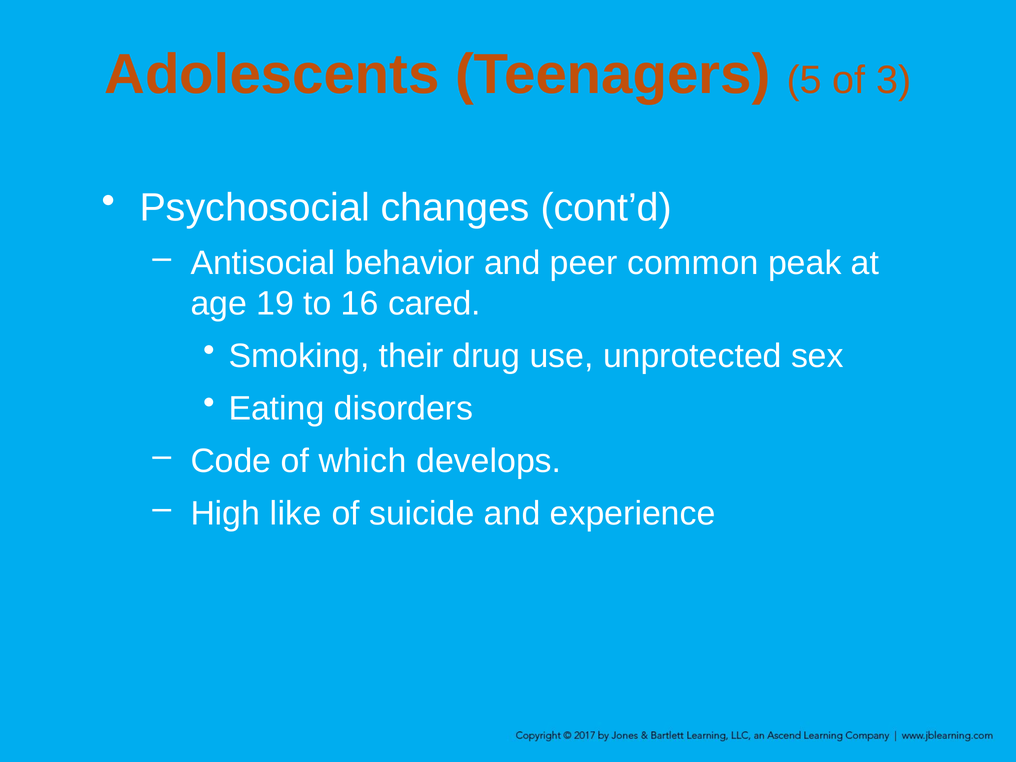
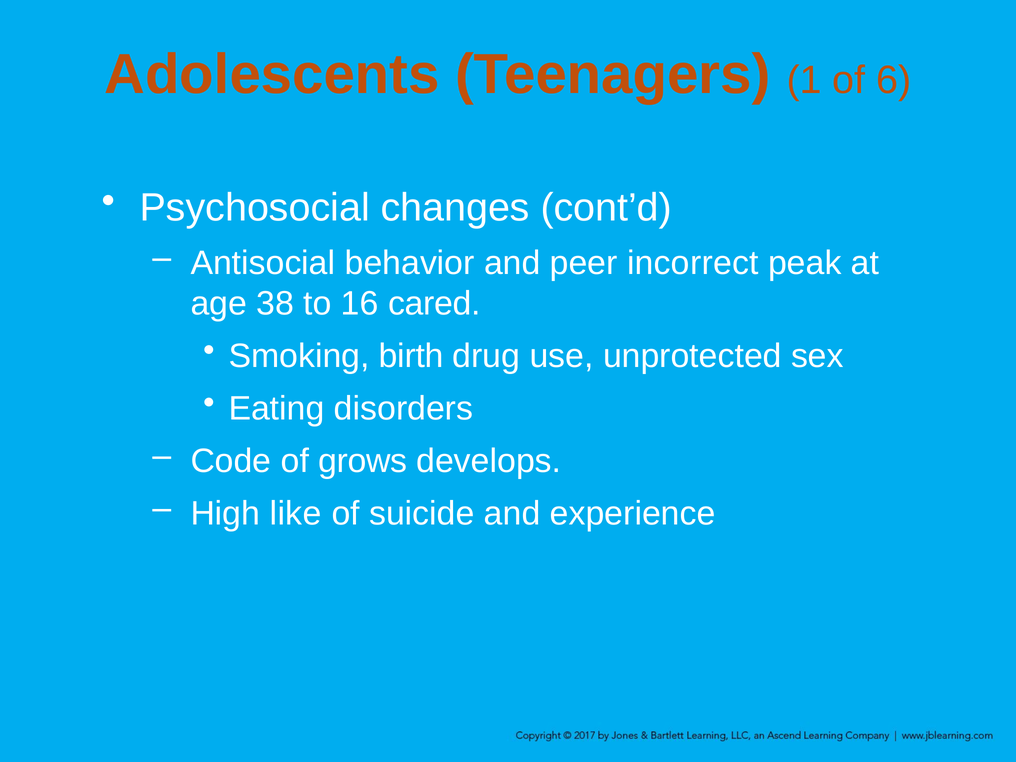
5: 5 -> 1 (804, 80)
3: 3 -> 6 (894, 80)
common: common -> incorrect (693, 263)
19: 19 -> 38 (275, 304)
their: their -> birth (411, 356)
which: which -> grows (363, 461)
